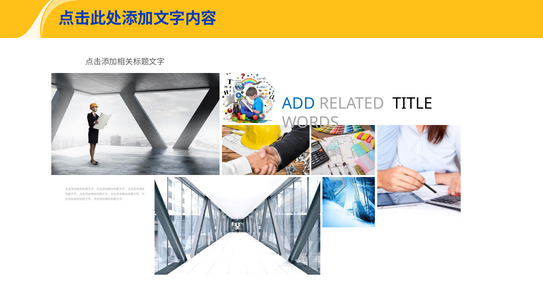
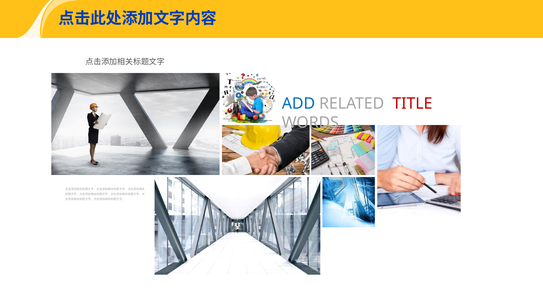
TITLE colour: black -> red (412, 103)
